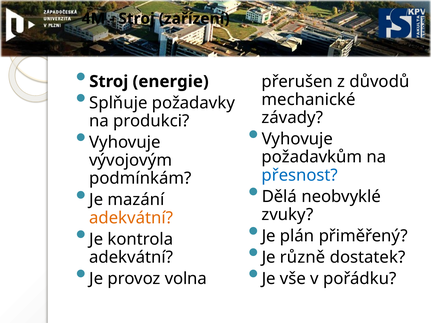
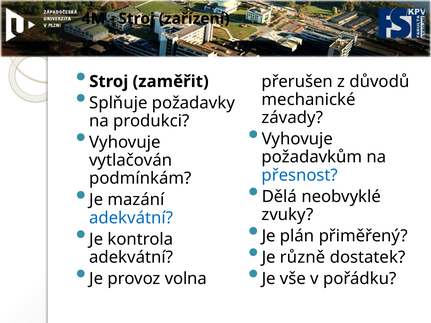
energie: energie -> zaměřit (171, 82)
vývojovým: vývojovým -> vytlačován (131, 160)
adekvátní colour: orange -> blue (131, 218)
